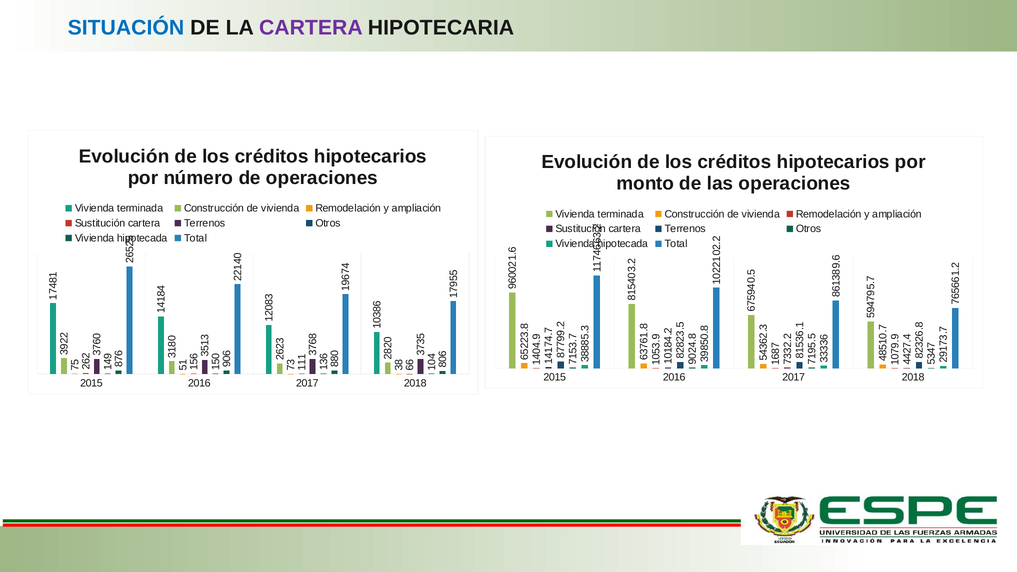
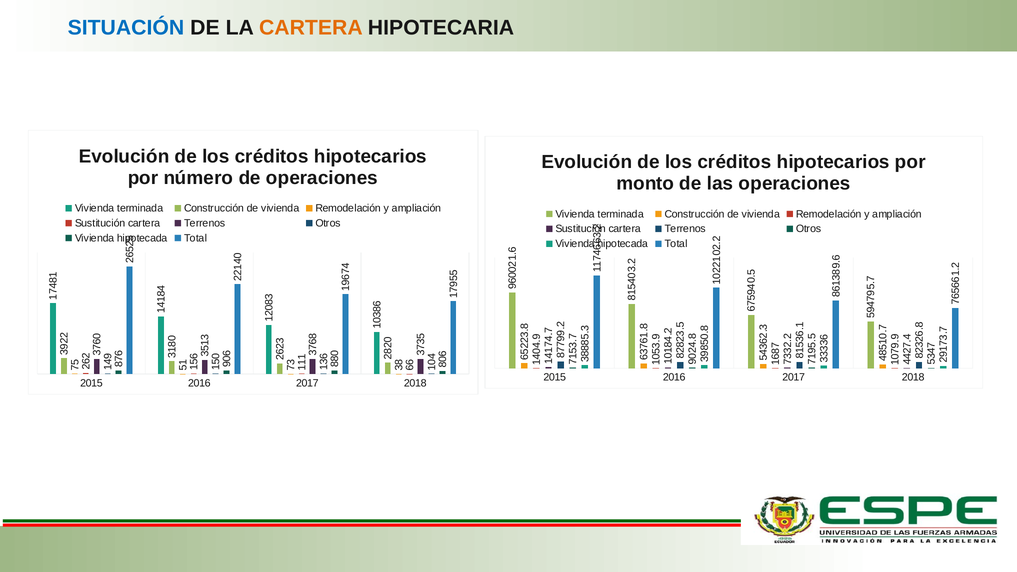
CARTERA colour: purple -> orange (311, 28)
